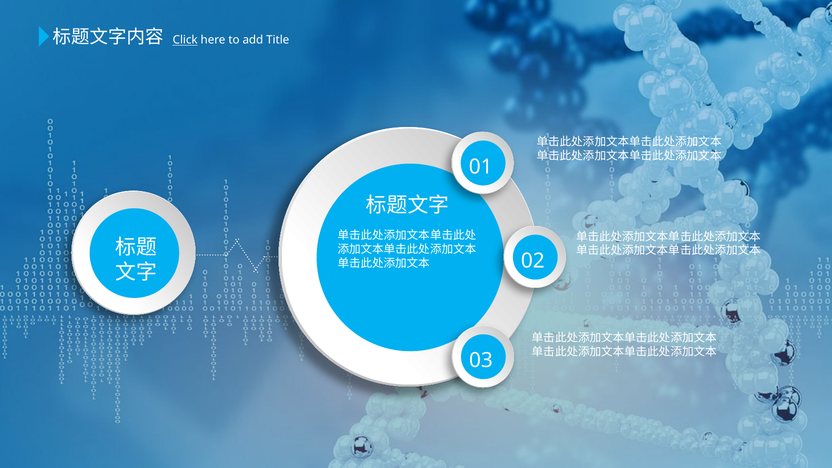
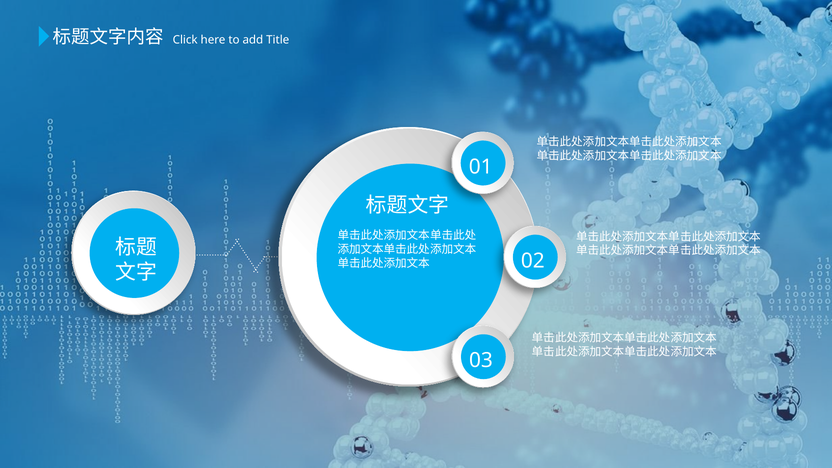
Click underline: present -> none (185, 40)
